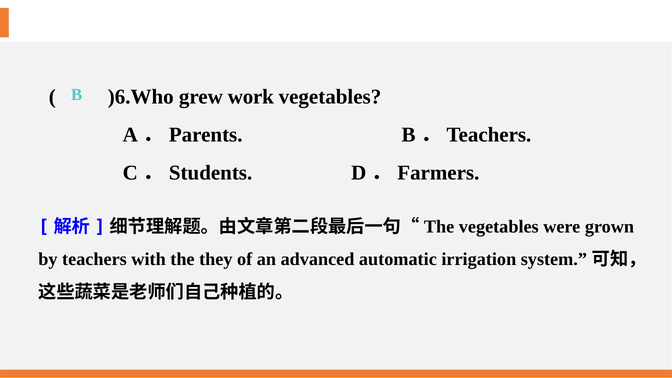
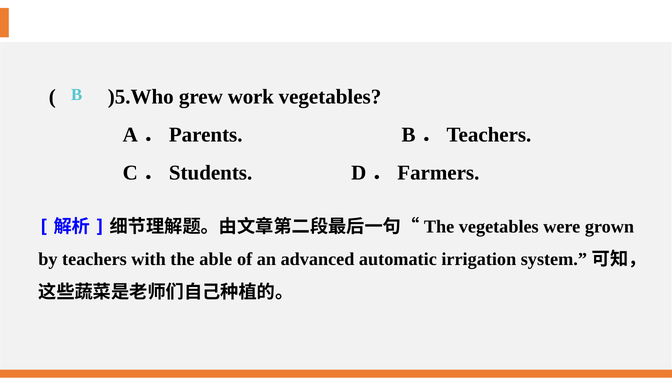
)6.Who: )6.Who -> )5.Who (141, 97)
they: they -> able (216, 259)
